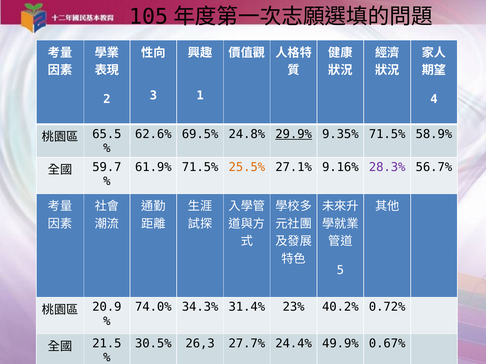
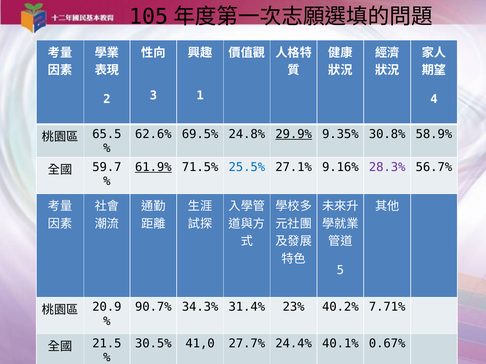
9.35% 71.5%: 71.5% -> 30.8% (387, 134)
61.9% underline: none -> present (153, 167)
25.5% colour: orange -> blue (247, 167)
74.0%: 74.0% -> 90.7% (153, 307)
0.72%: 0.72% -> 7.71% (387, 307)
26,3: 26,3 -> 41,0 (200, 344)
49.9%: 49.9% -> 40.1% (340, 344)
